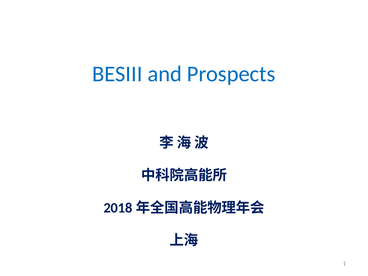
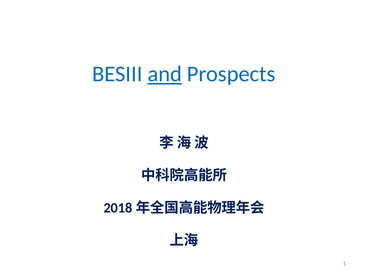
and underline: none -> present (165, 74)
